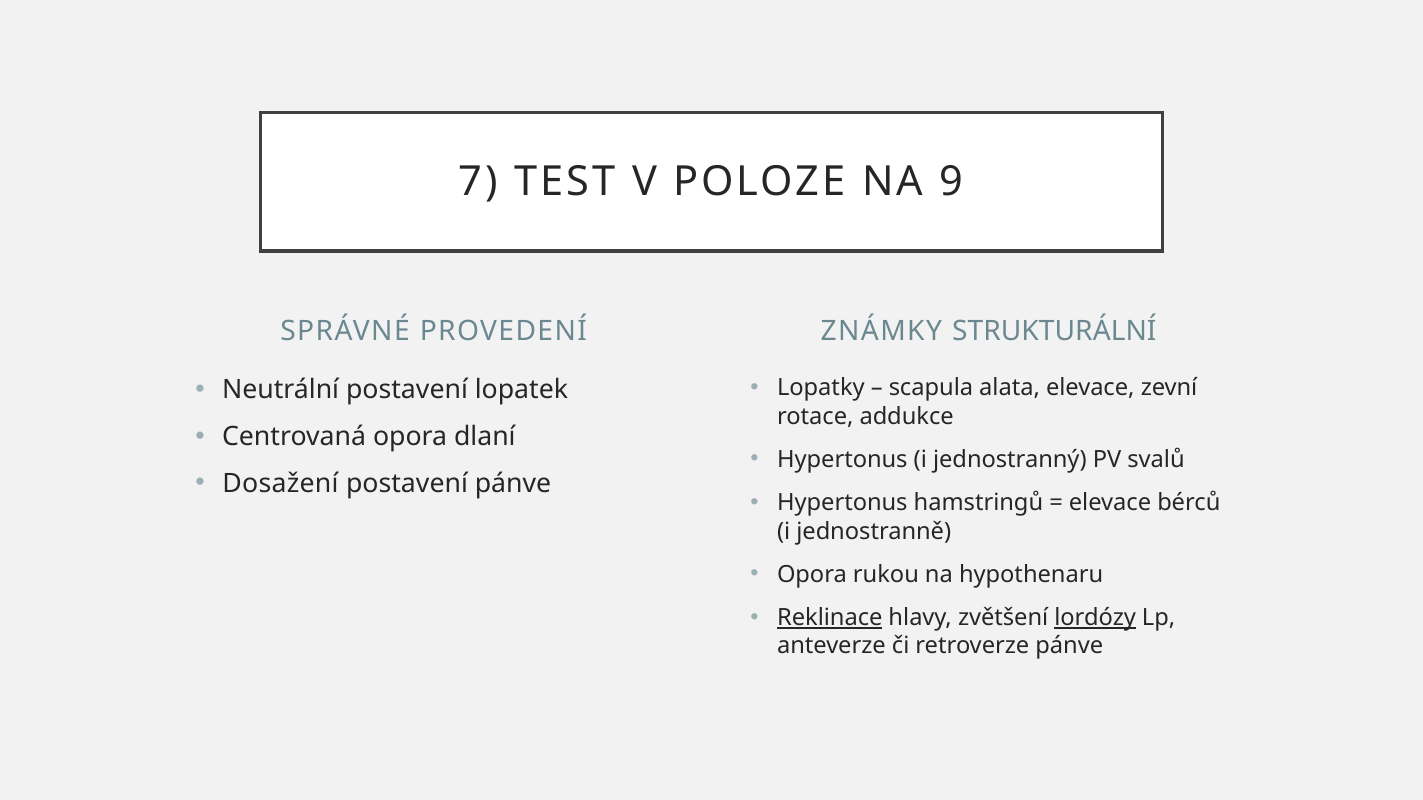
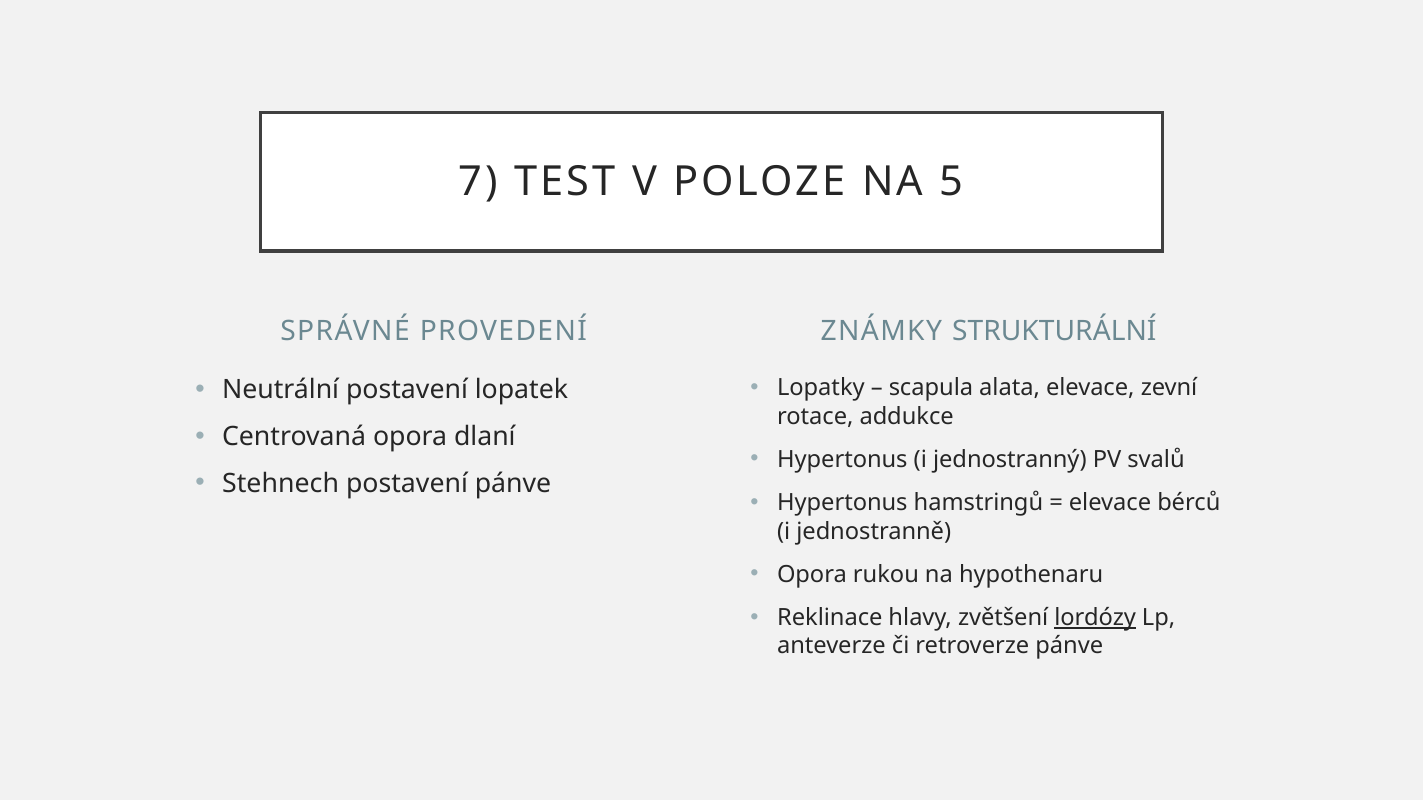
9: 9 -> 5 (952, 182)
Dosažení: Dosažení -> Stehnech (281, 484)
Reklinace underline: present -> none (830, 618)
